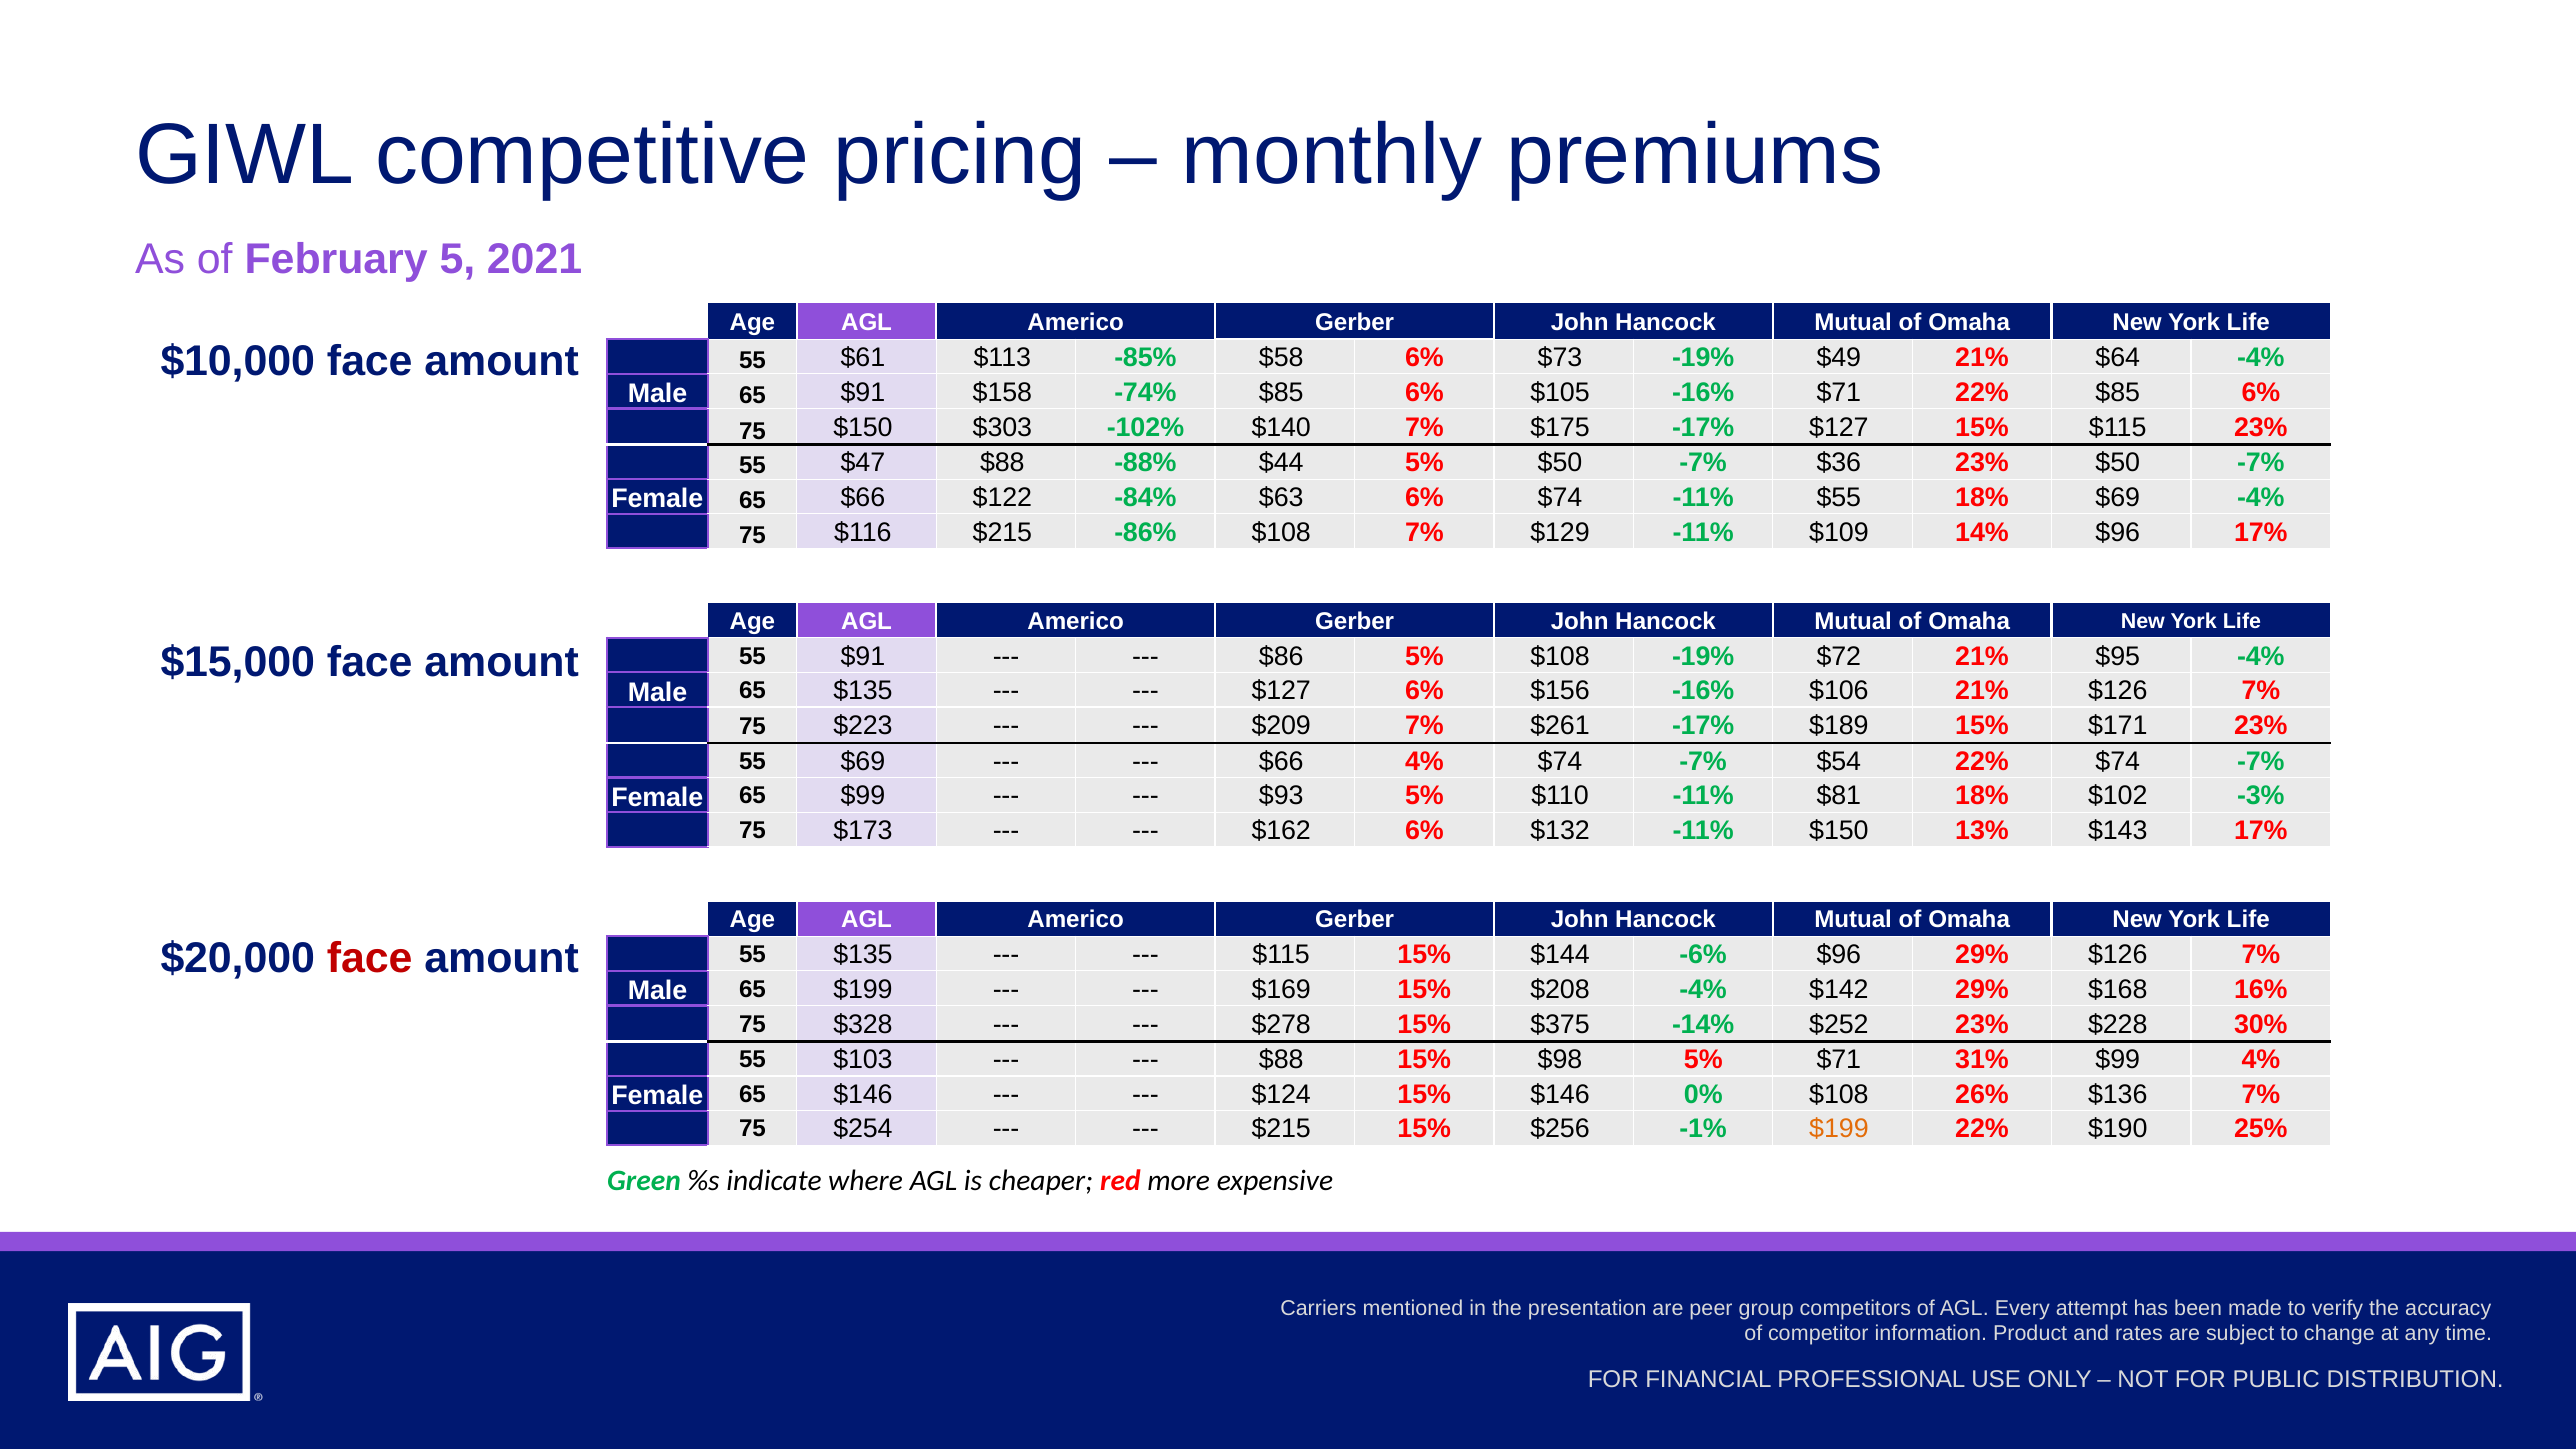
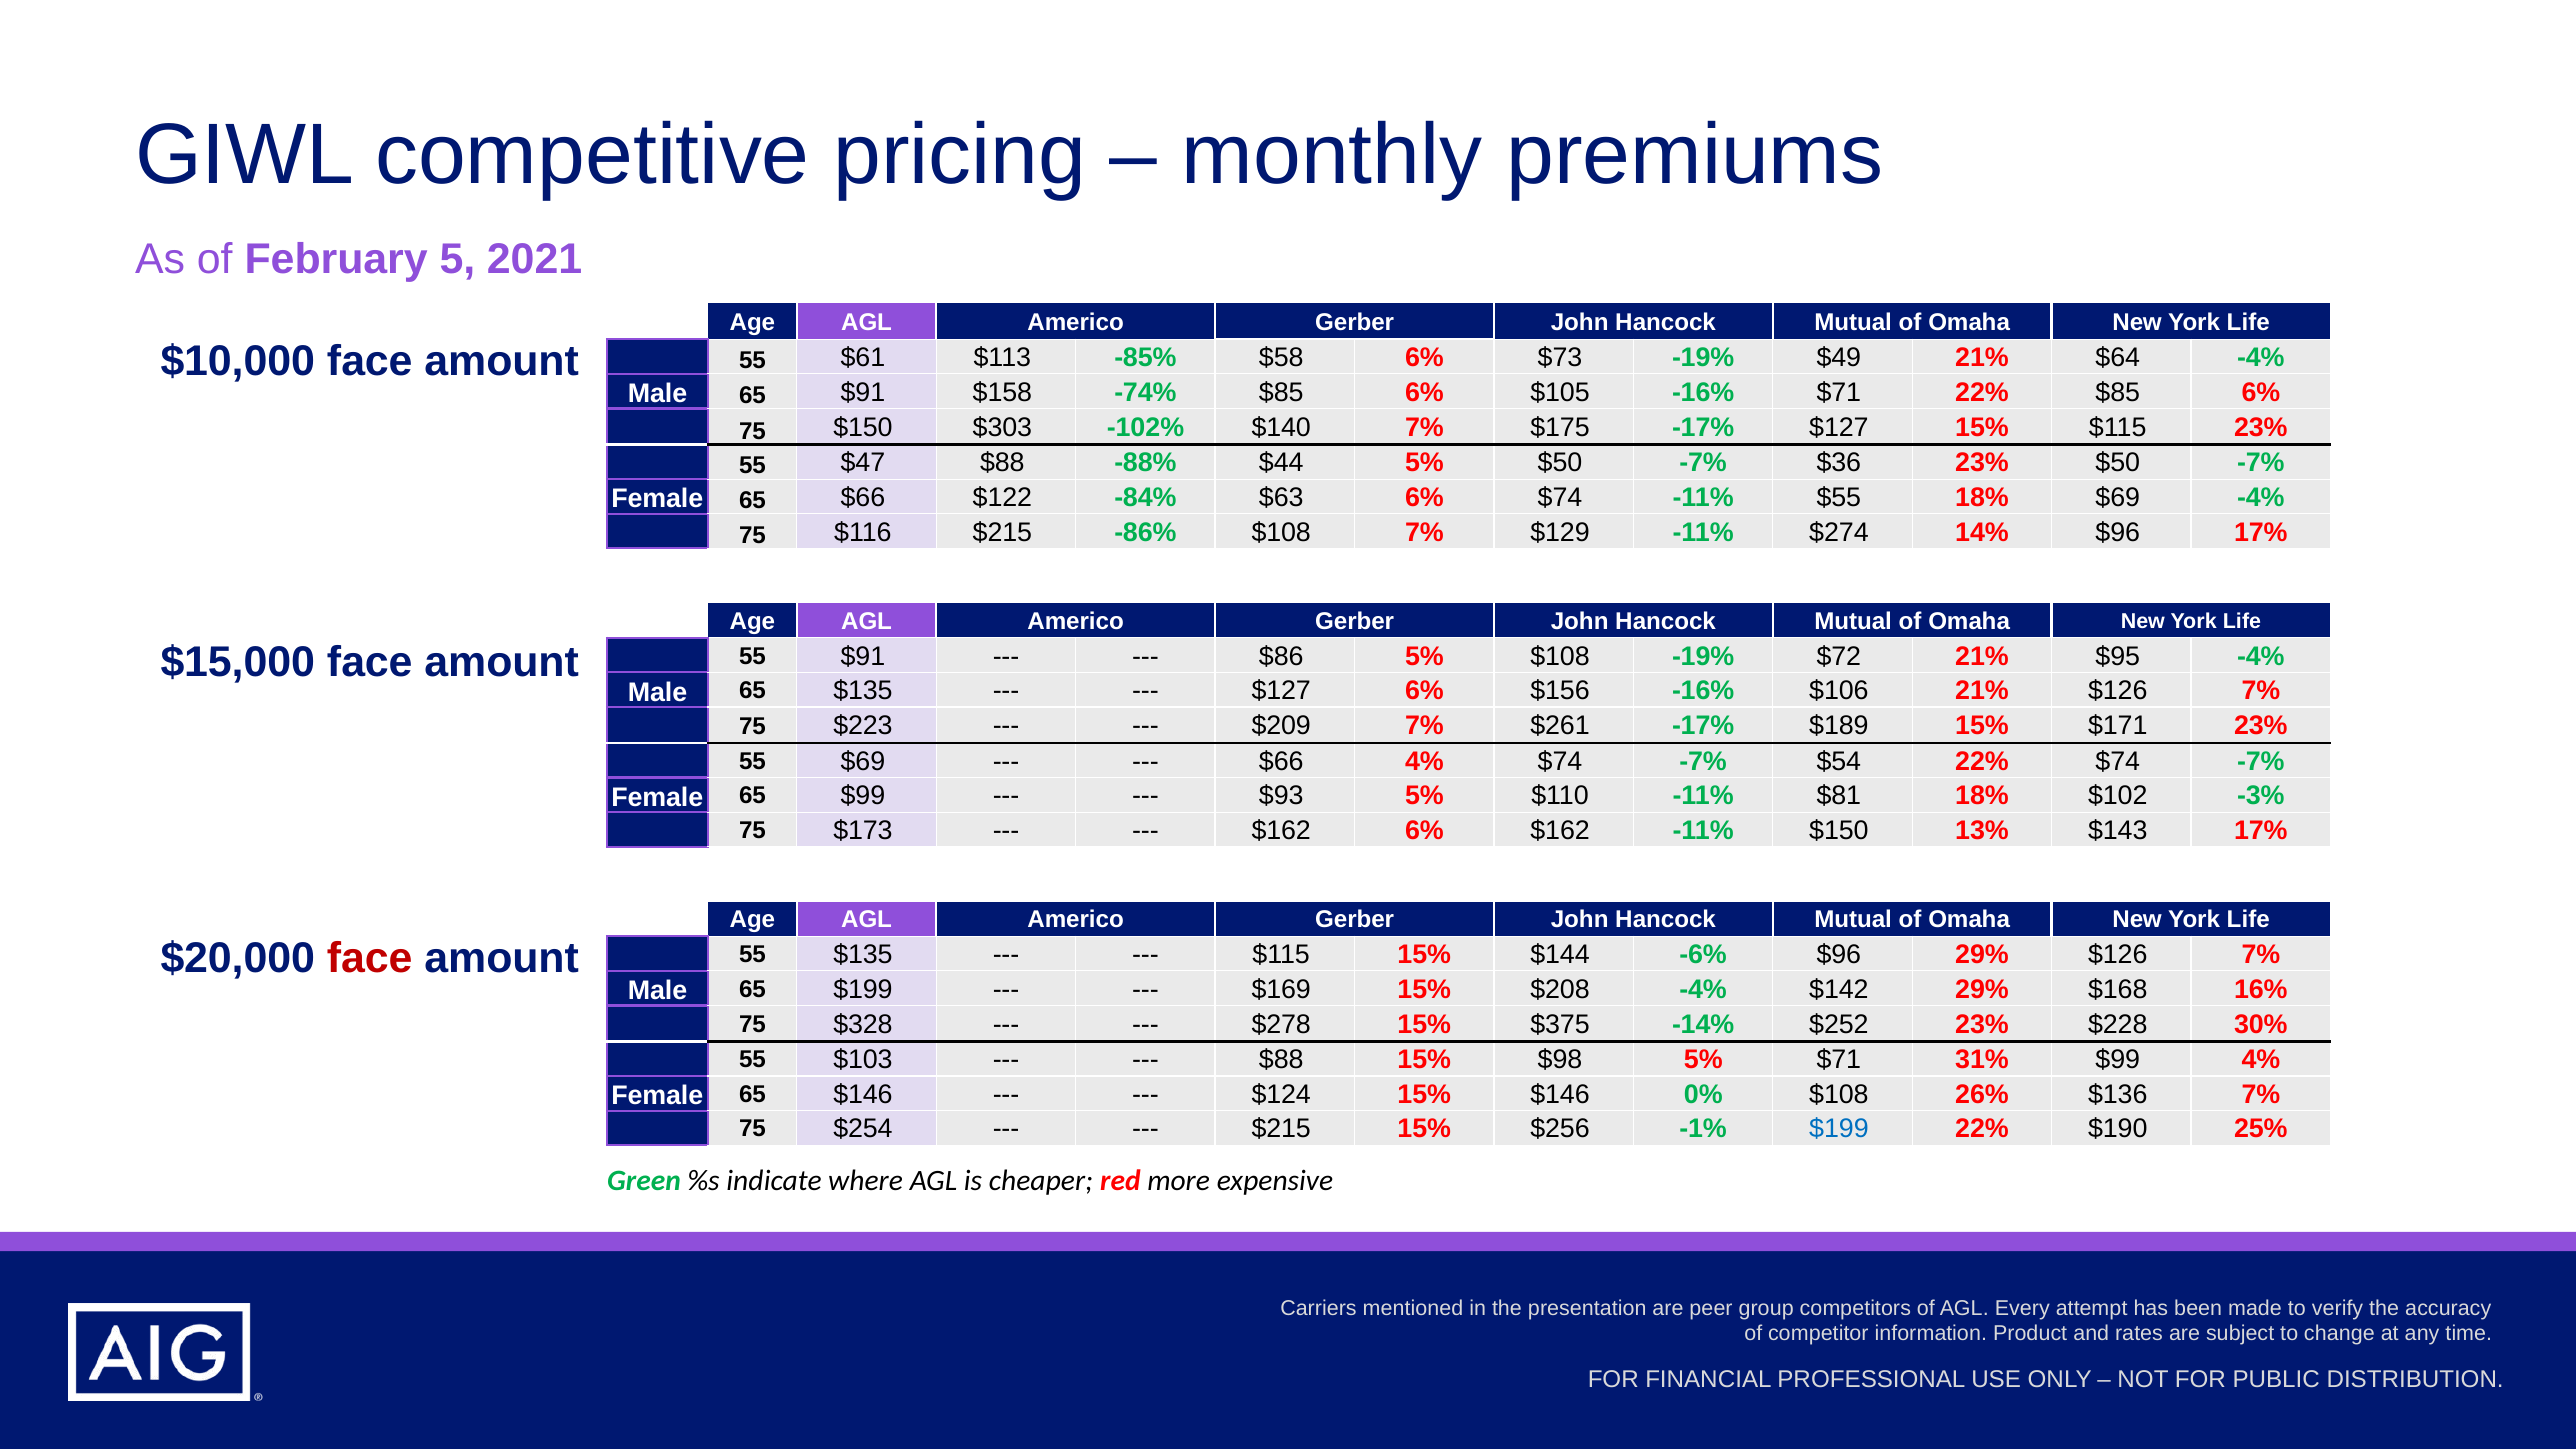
$109: $109 -> $274 (1839, 532)
6% $132: $132 -> $162 (1560, 831)
$199 colour: orange -> blue (1839, 1129)
